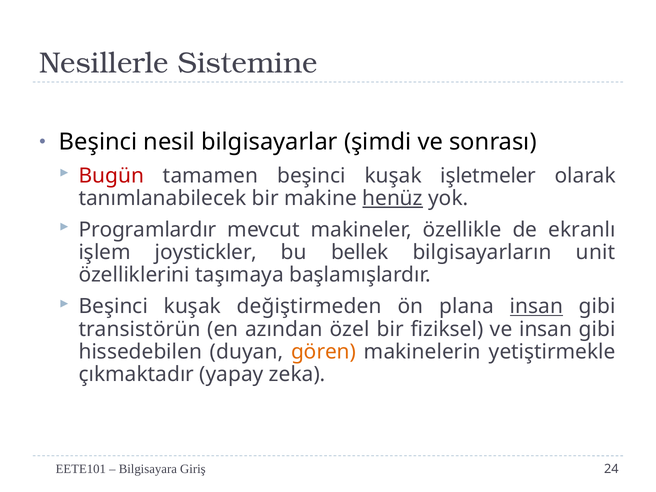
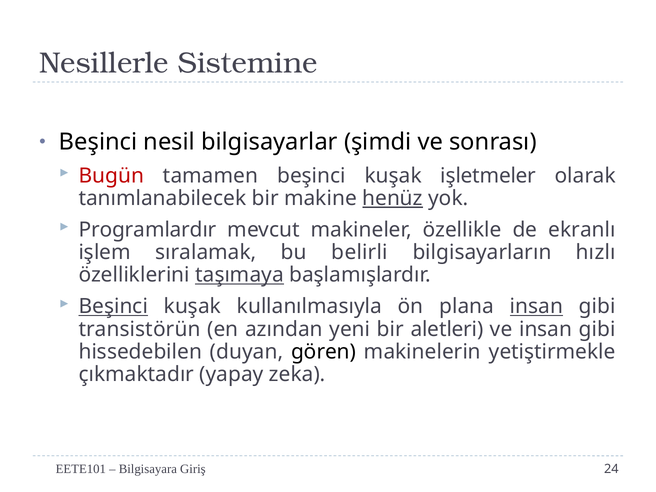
joystickler: joystickler -> sıralamak (206, 252)
bellek: bellek -> belirli (360, 252)
unit: unit -> hızlı (596, 252)
taşımaya underline: none -> present (239, 275)
Beşinci underline: none -> present (113, 306)
değiştirmeden: değiştirmeden -> kullanılmasıyla (309, 306)
özel: özel -> yeni (350, 329)
fiziksel: fiziksel -> aletleri (447, 329)
gören colour: orange -> black (324, 352)
